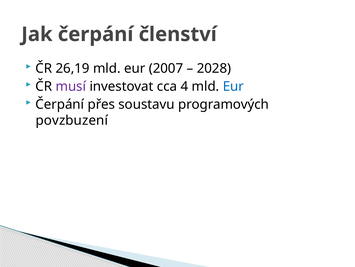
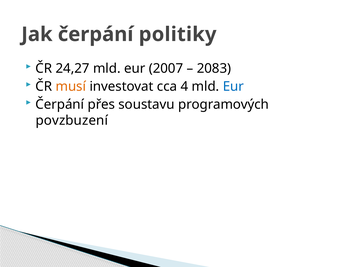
členství: členství -> politiky (178, 34)
26,19: 26,19 -> 24,27 (73, 68)
2028: 2028 -> 2083 (214, 68)
musí colour: purple -> orange (71, 86)
